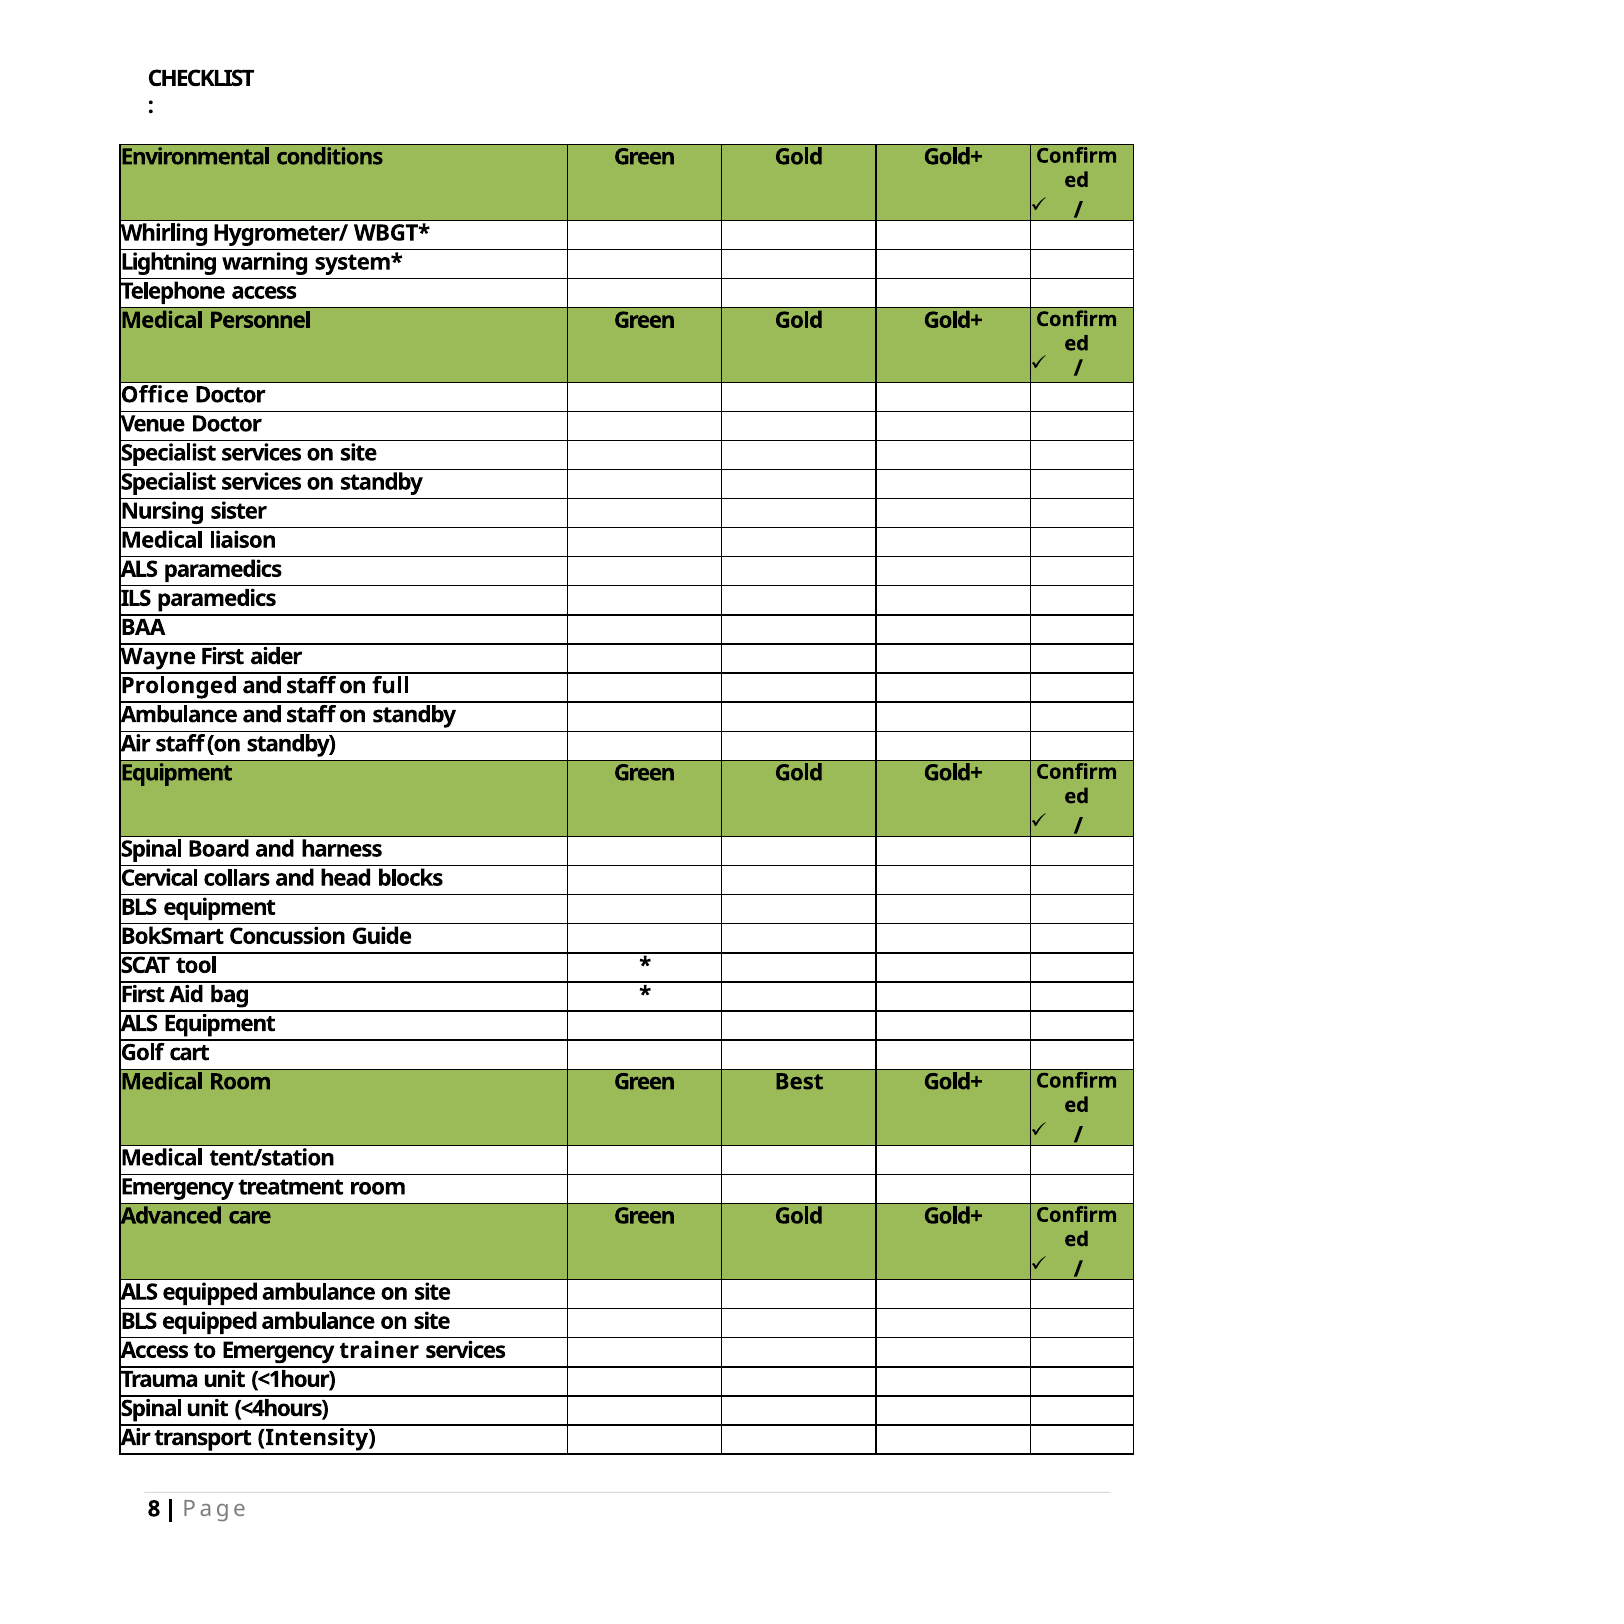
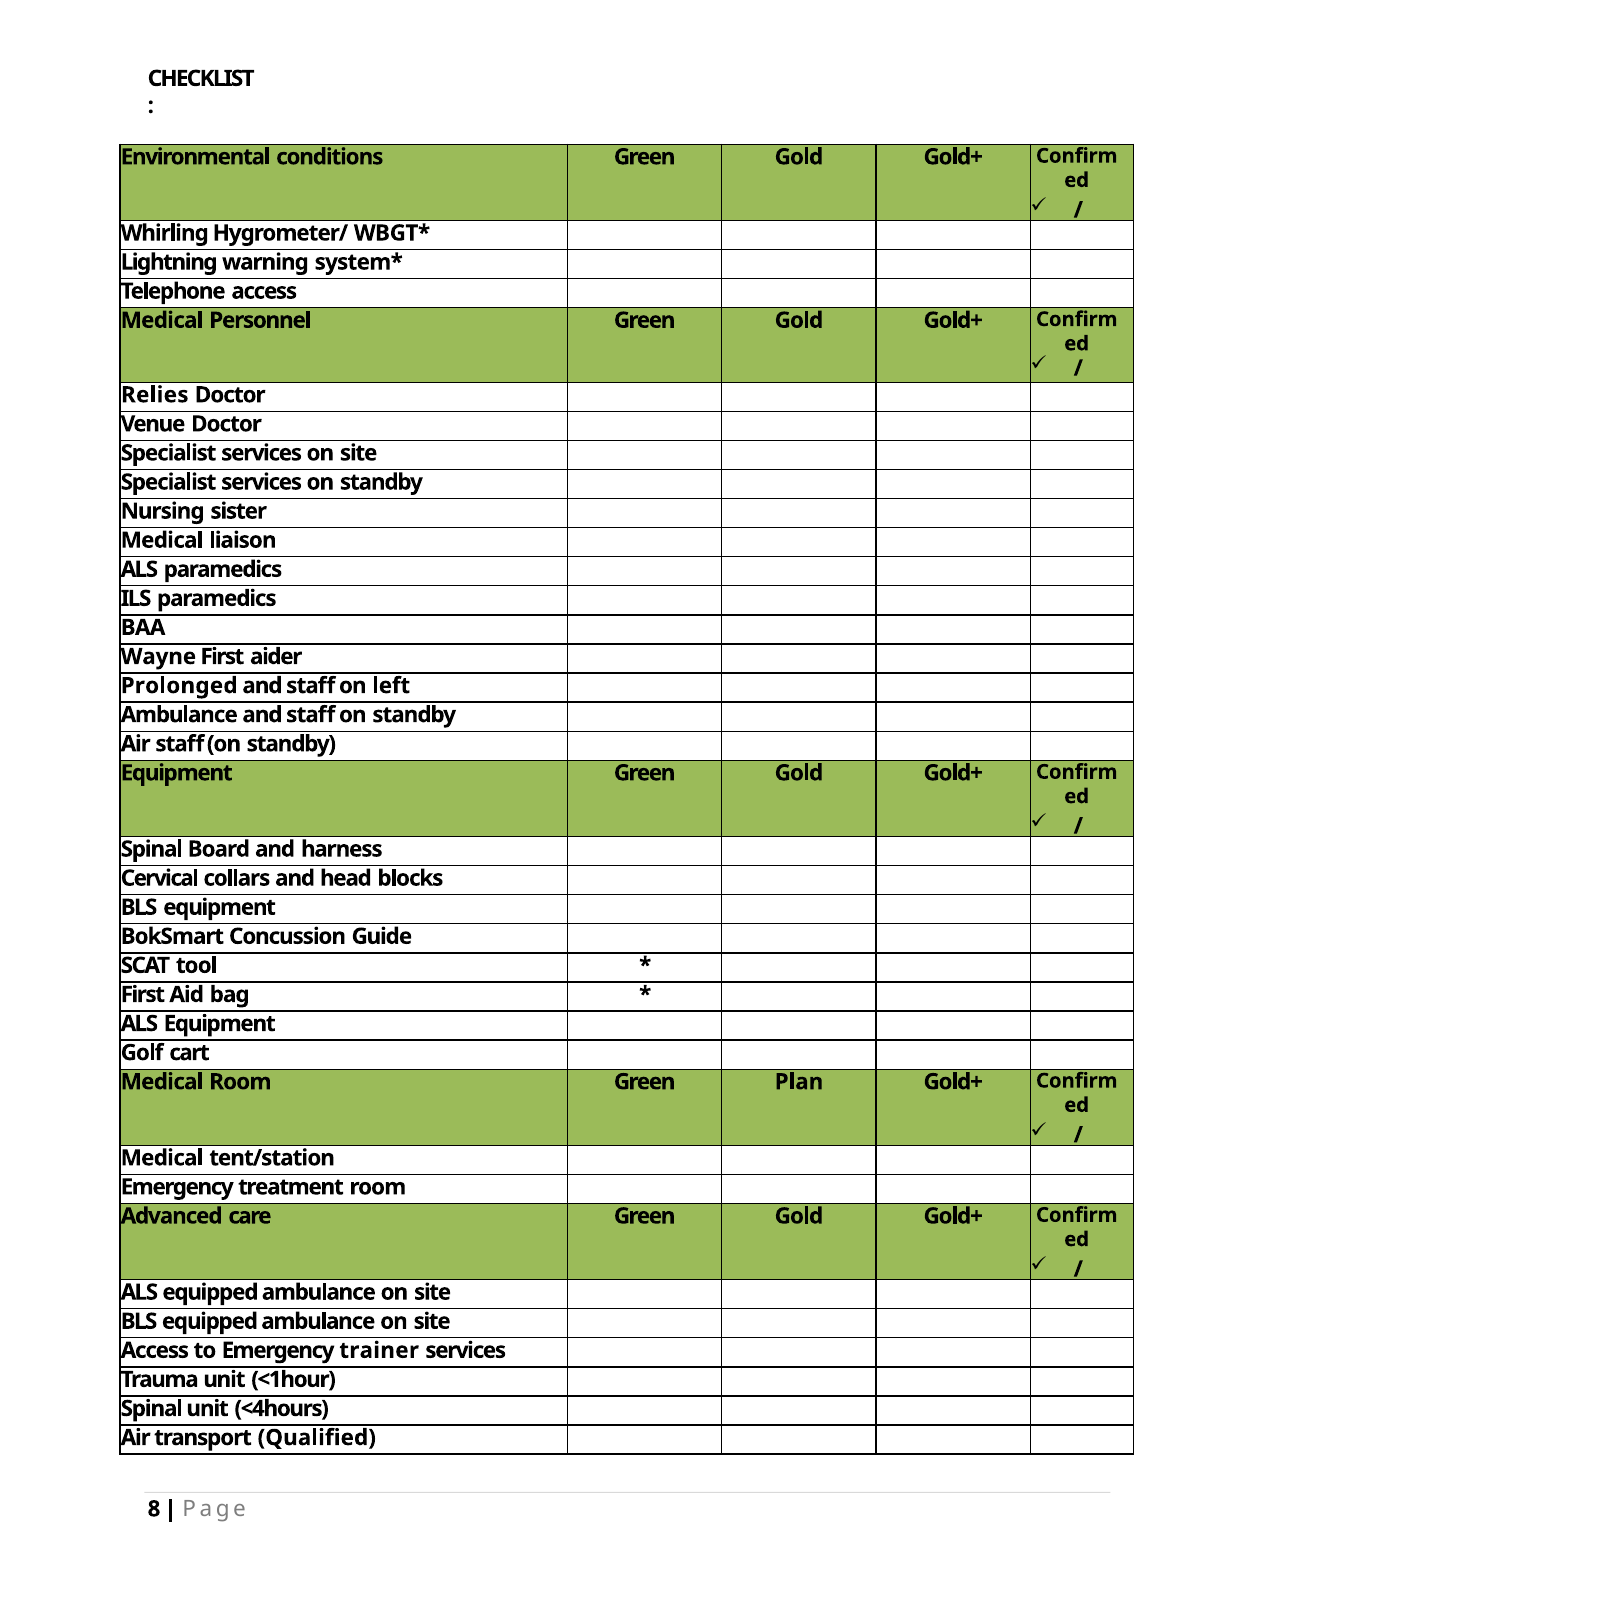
Office: Office -> Relies (155, 395)
full: full -> left (391, 686)
Best: Best -> Plan (799, 1082)
Intensity: Intensity -> Qualified (317, 1438)
